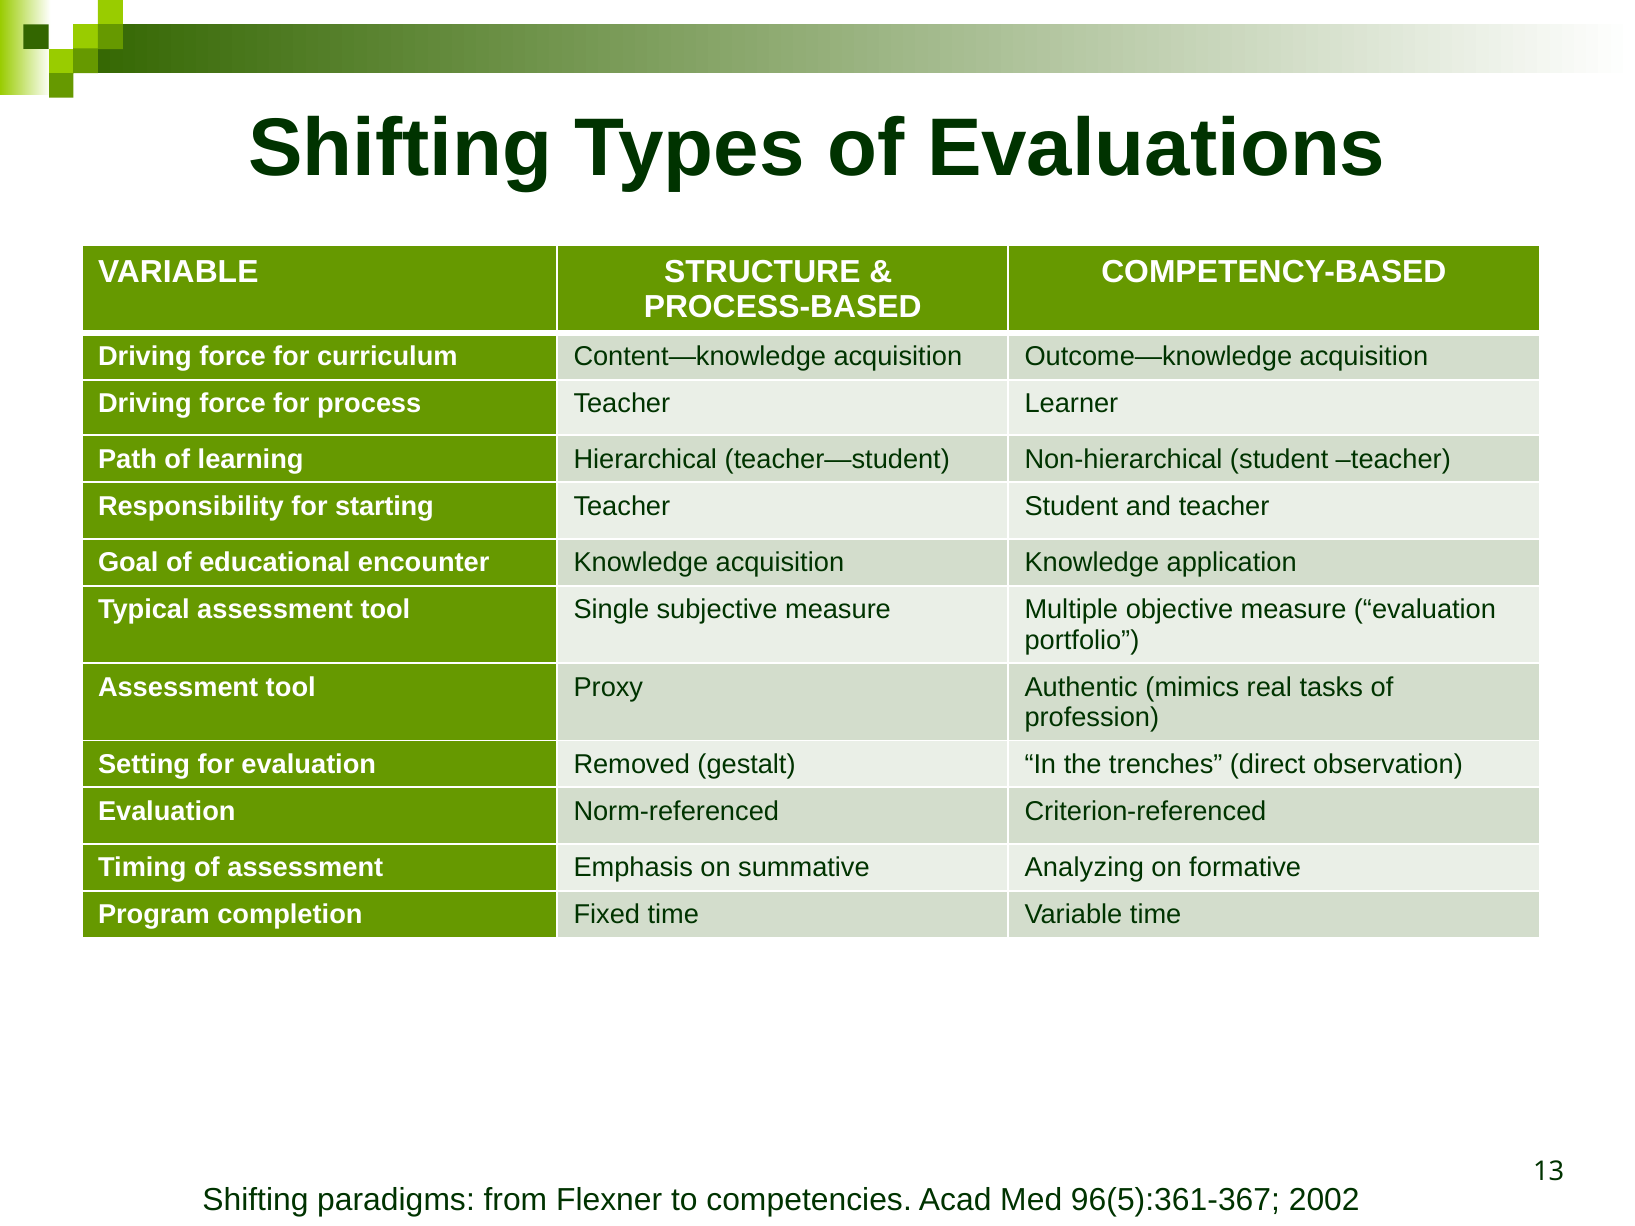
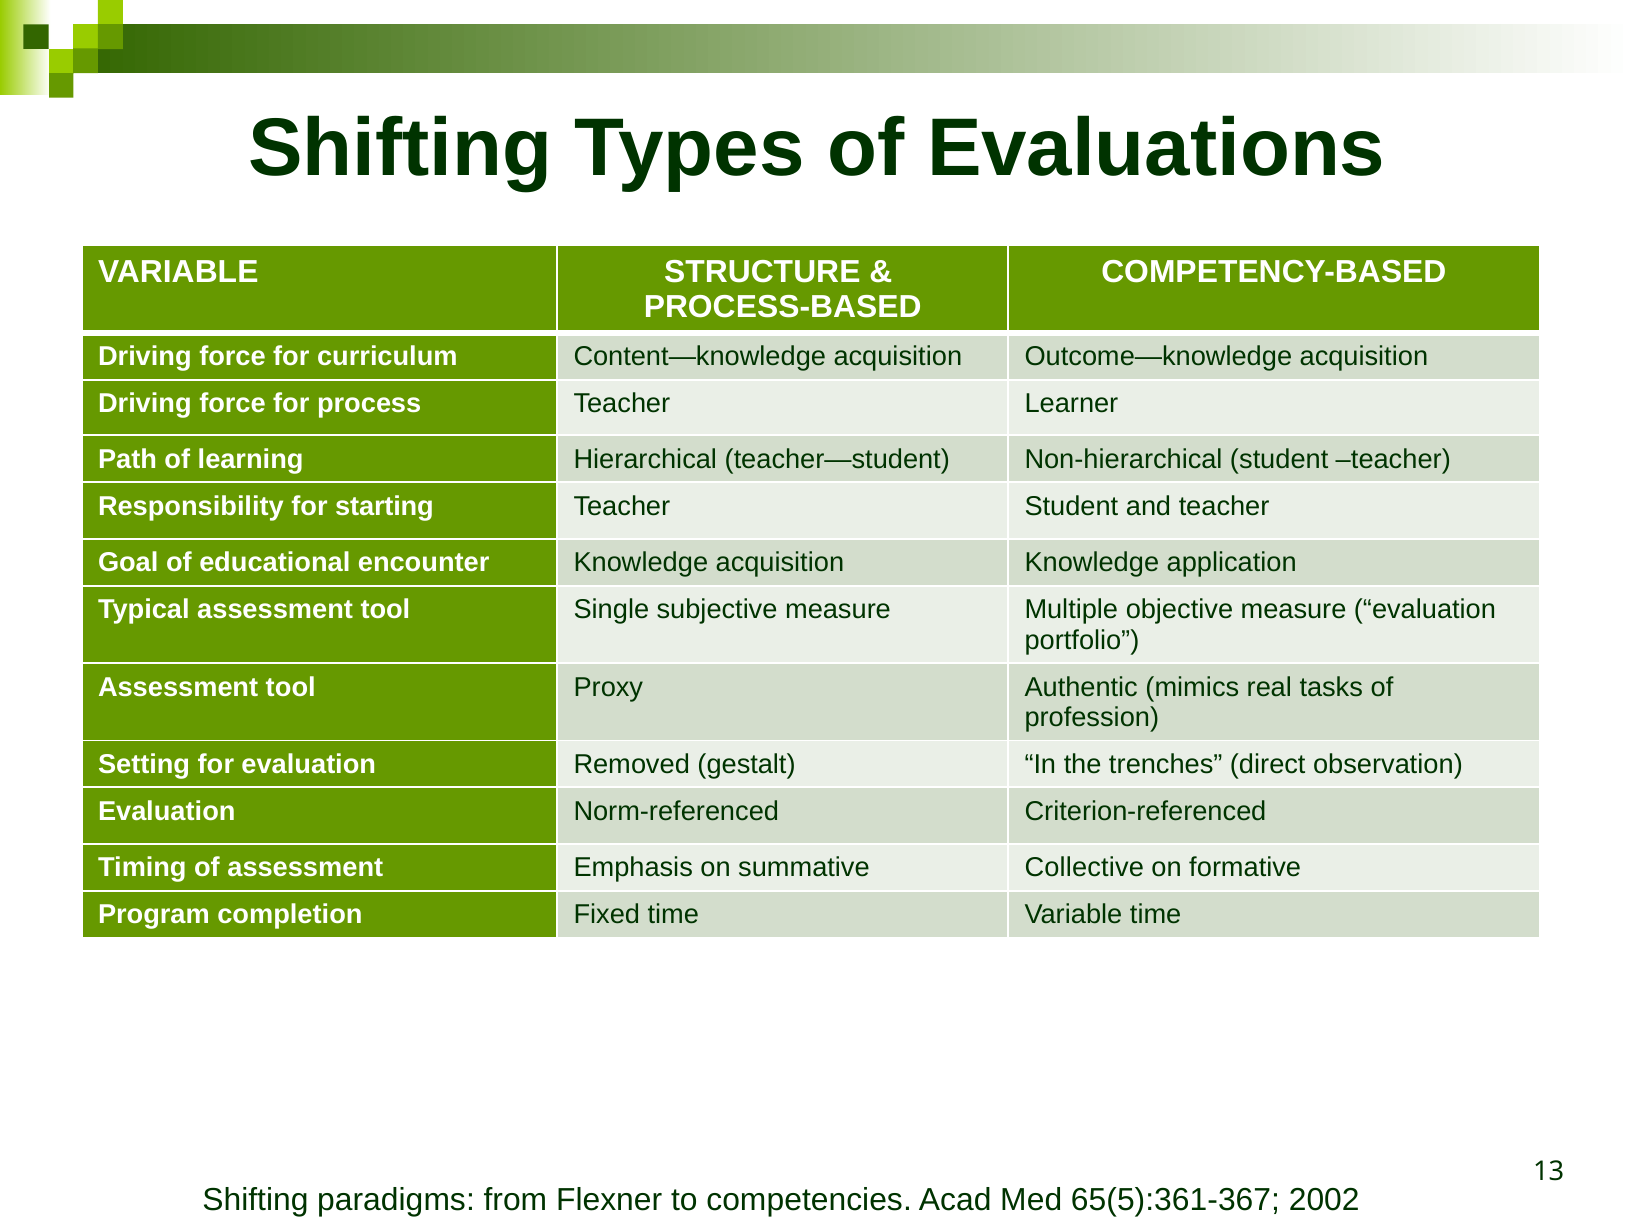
Analyzing: Analyzing -> Collective (1084, 868)
96(5):361-367: 96(5):361-367 -> 65(5):361-367 (1175, 1201)
